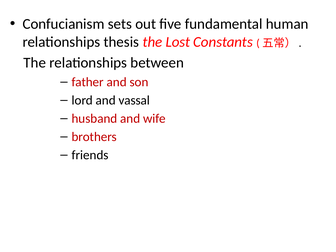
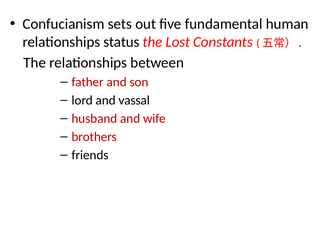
thesis: thesis -> status (121, 42)
